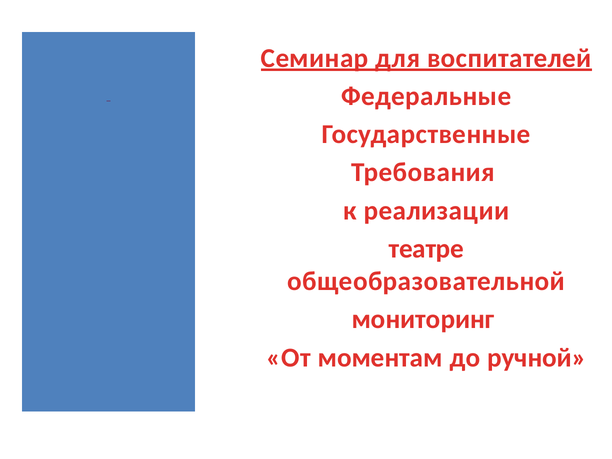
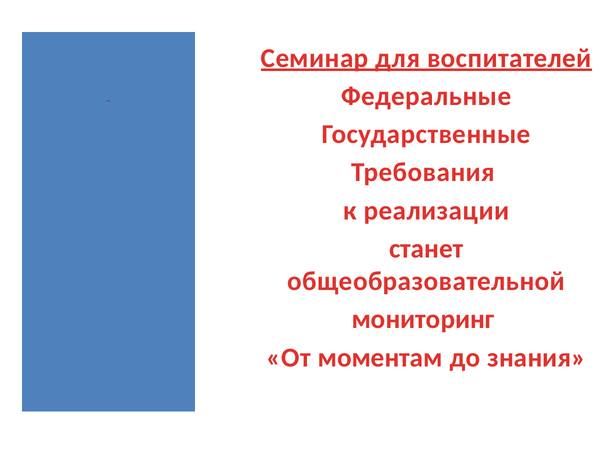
театре: театре -> станет (426, 249)
ручной: ручной -> знания (537, 358)
